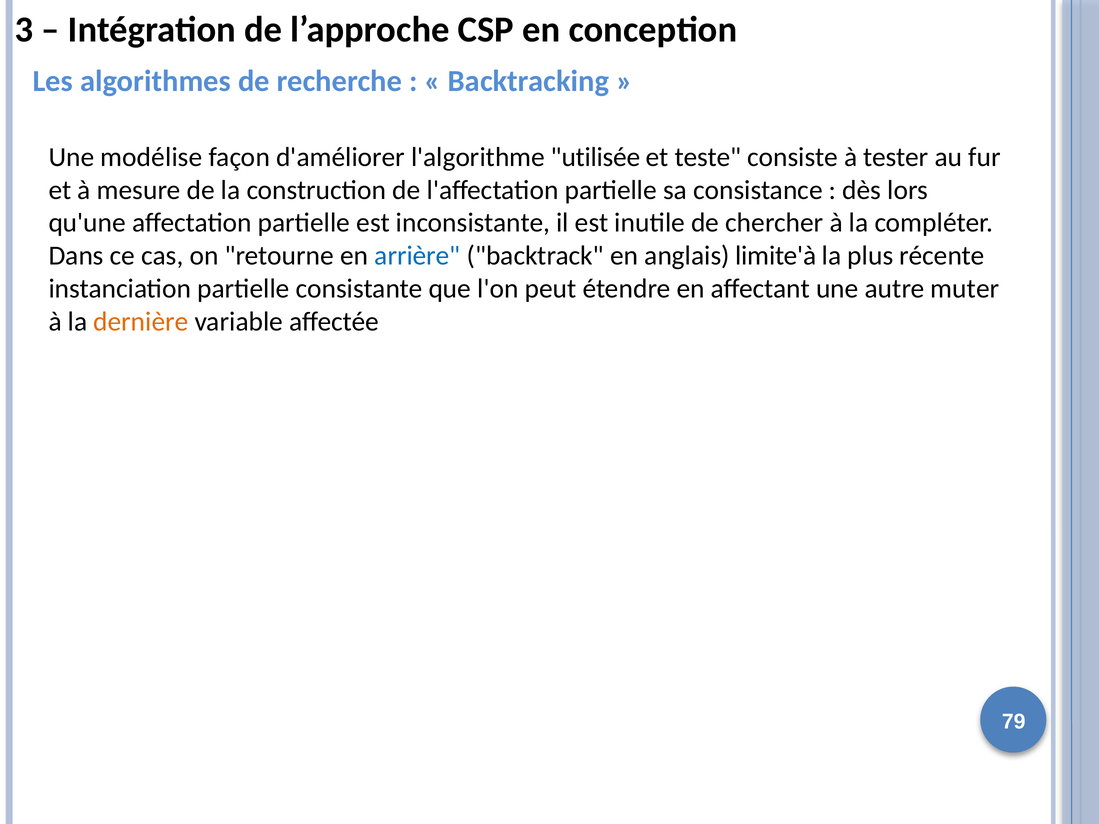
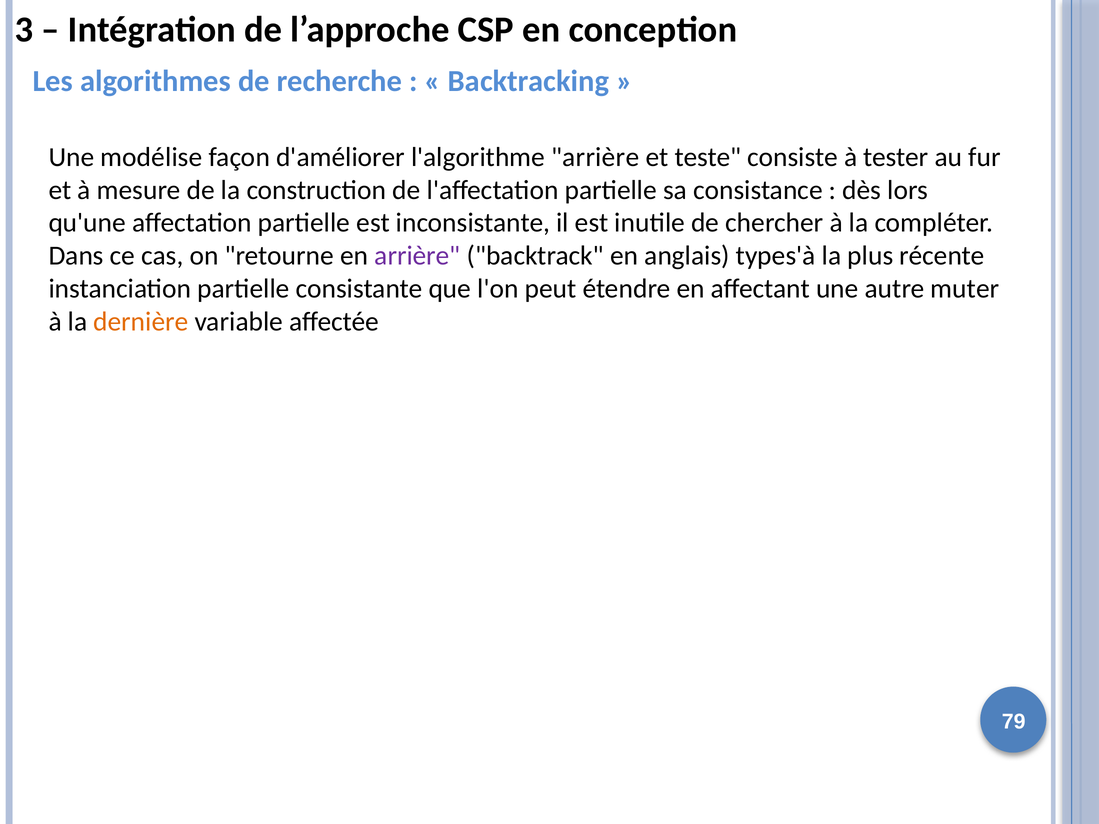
l'algorithme utilisée: utilisée -> arrière (595, 157)
arrière colour: blue -> purple (417, 256)
limite'à: limite'à -> types'à (776, 256)
